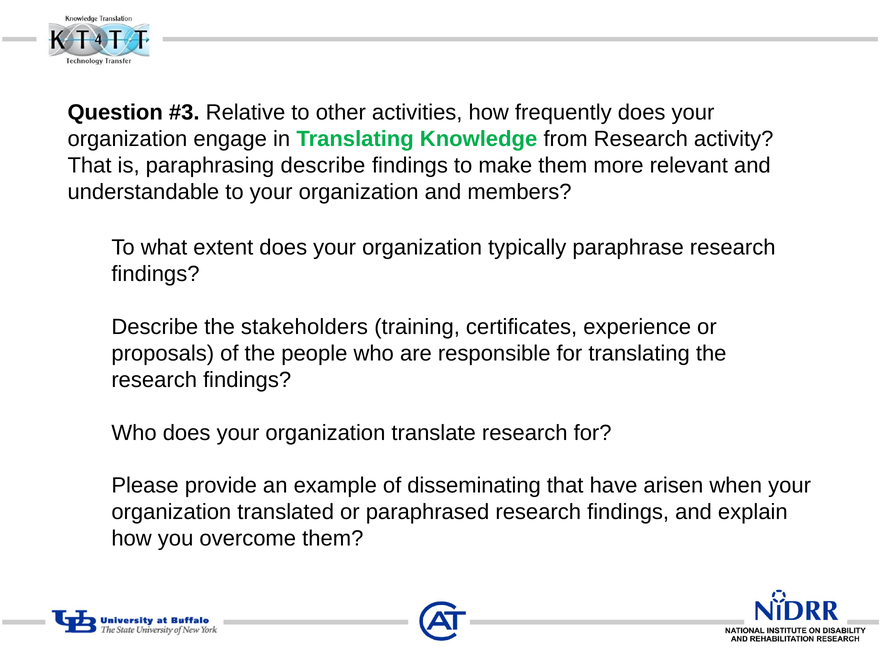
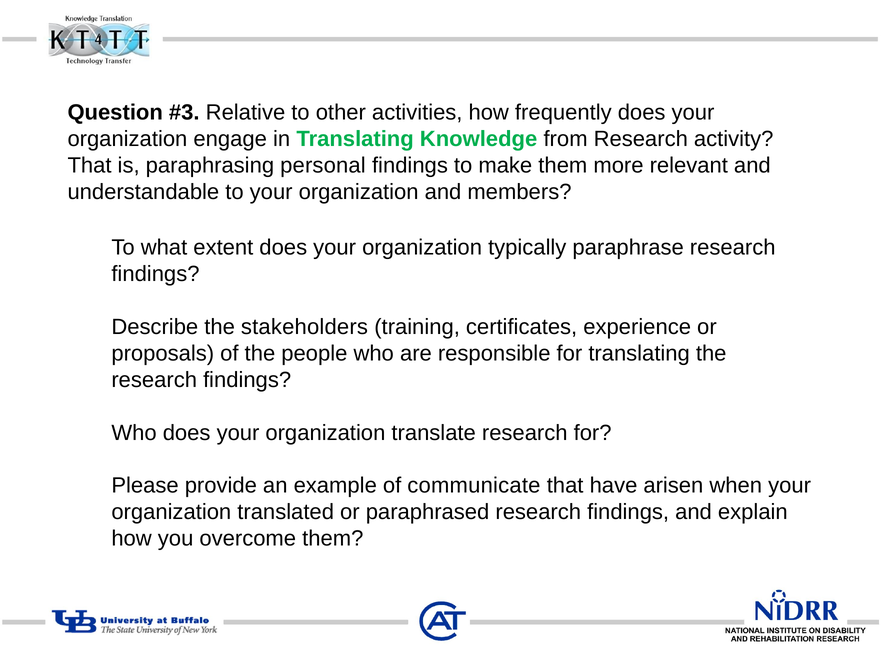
paraphrasing describe: describe -> personal (323, 165)
disseminating: disseminating -> communicate (474, 485)
